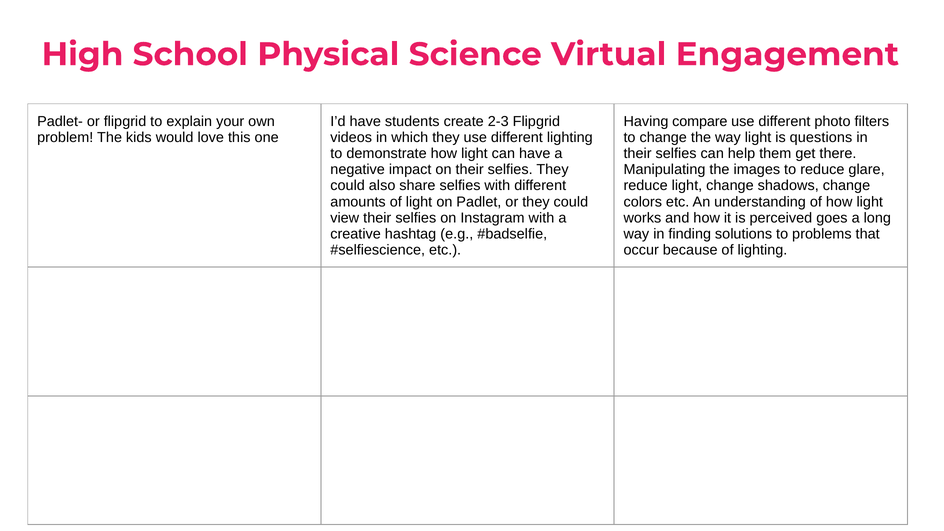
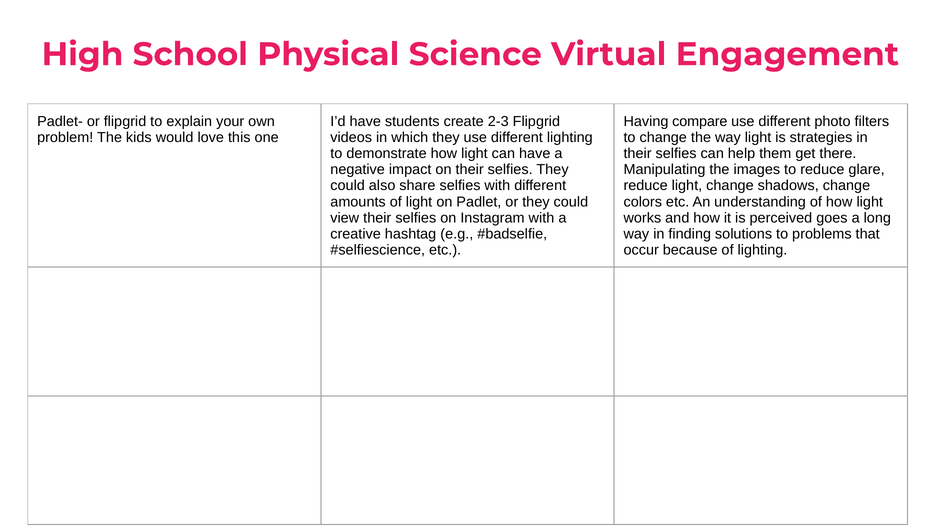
questions: questions -> strategies (821, 138)
